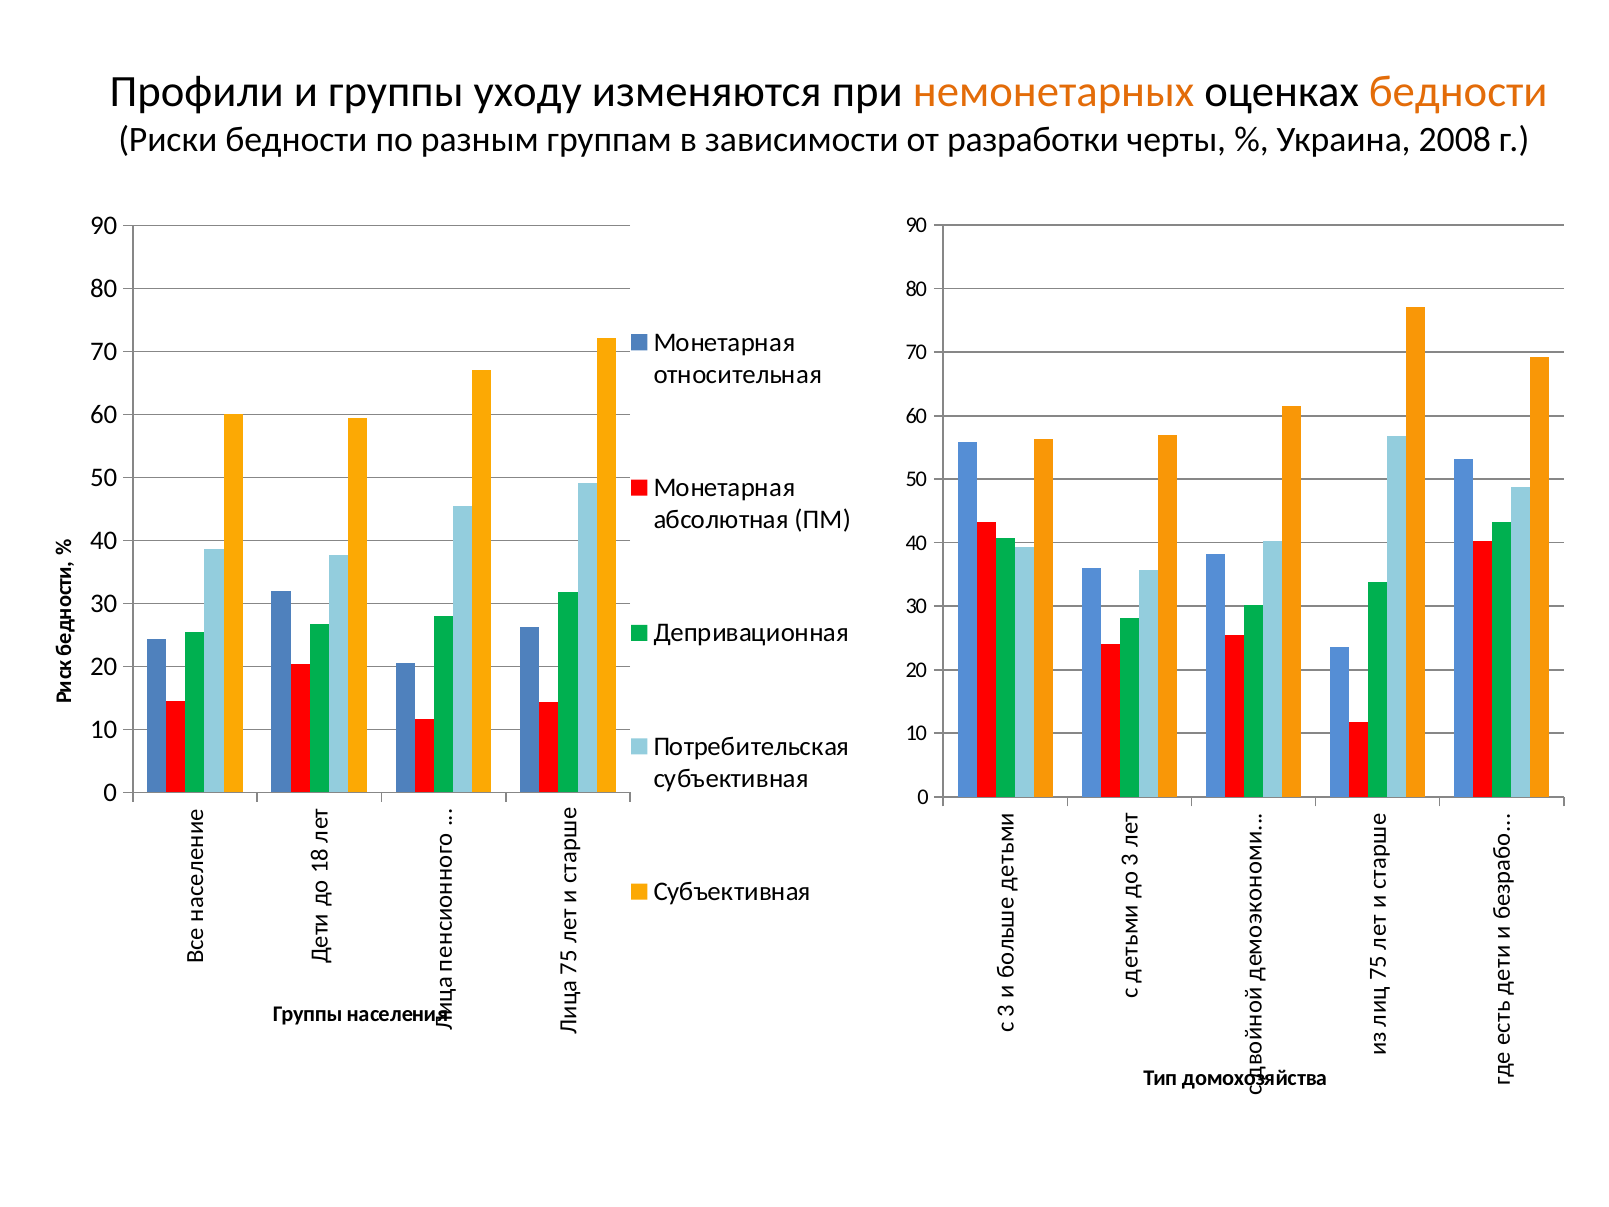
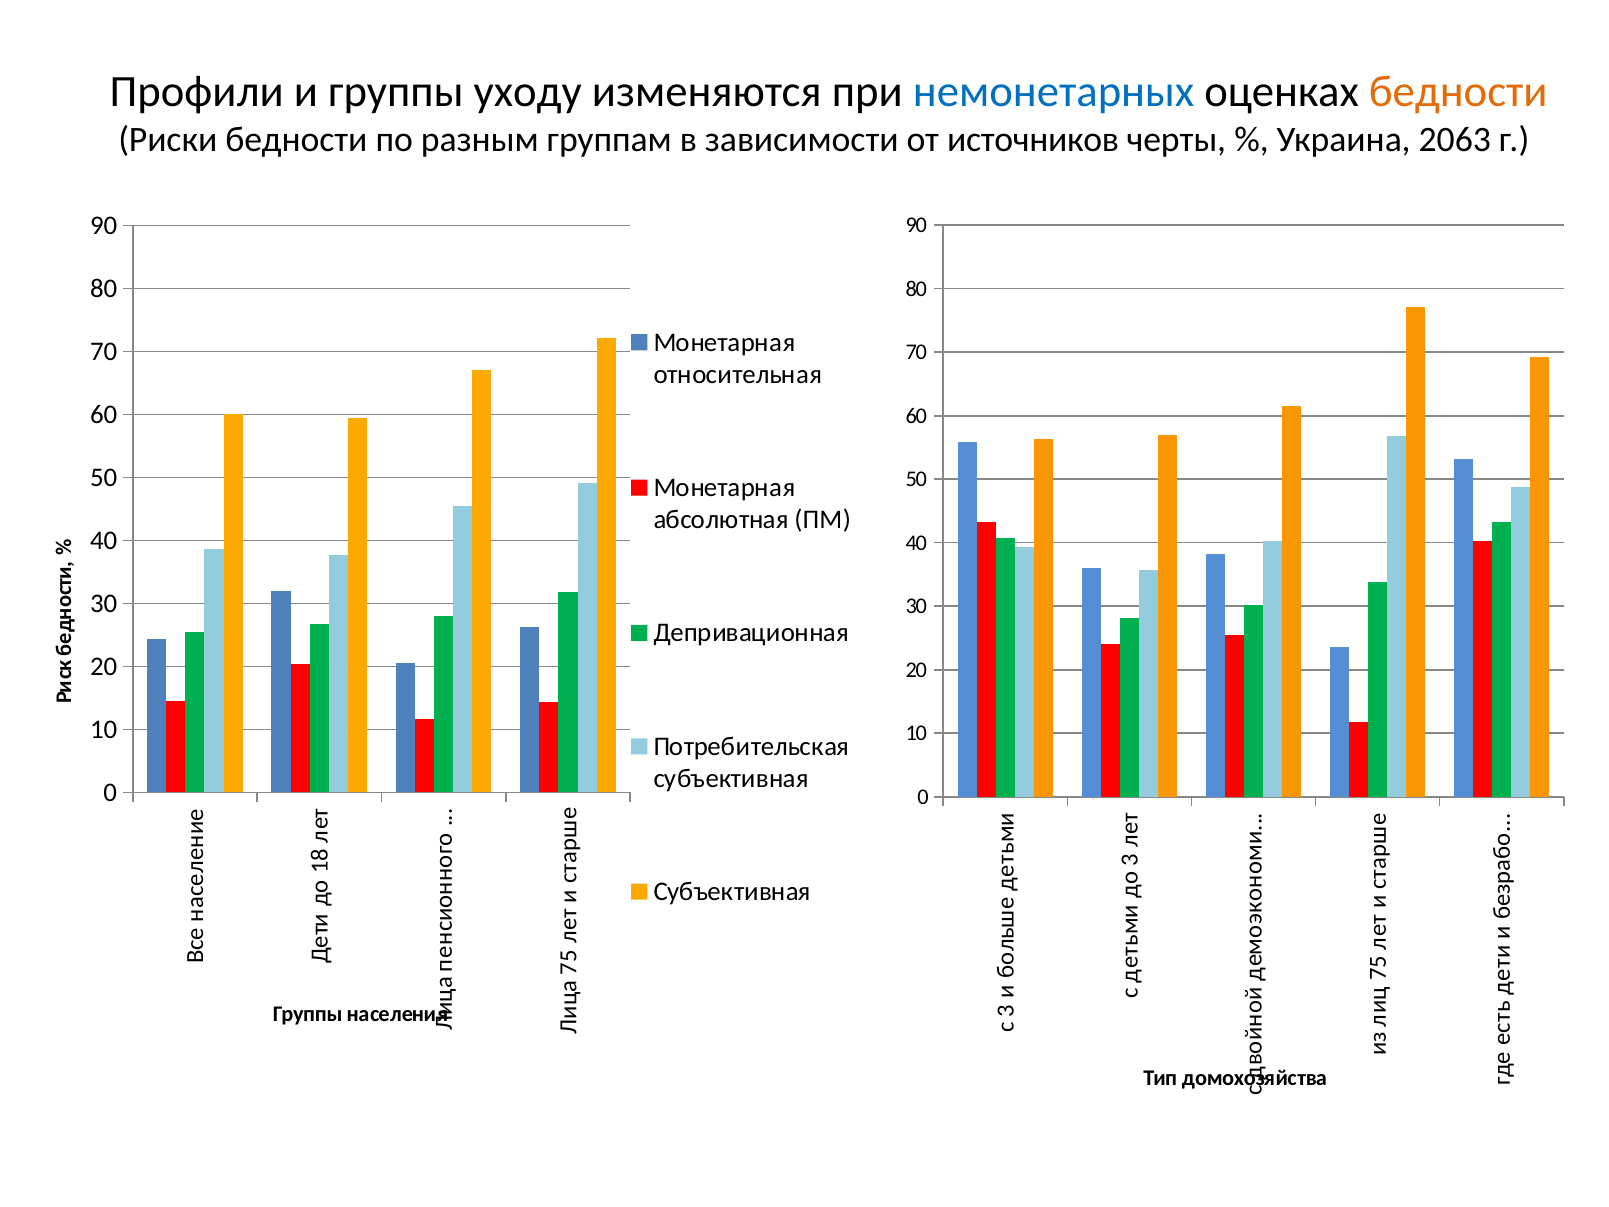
немонетарных colour: orange -> blue (1054, 92)
разработки: разработки -> источников (1033, 140)
2008: 2008 -> 2063 (1455, 140)
